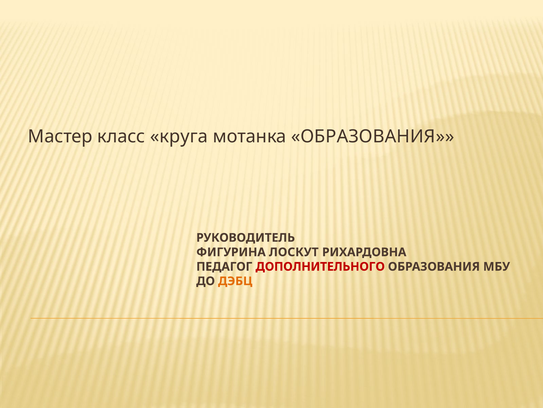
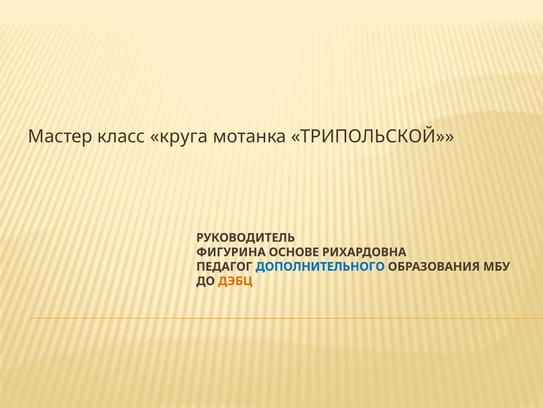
мотанка ОБРАЗОВАНИЯ: ОБРАЗОВАНИЯ -> ТРИПОЛЬСКОЙ (373, 136)
ЛОСКУТ: ЛОСКУТ -> ОСНОВЕ (294, 252)
ДОПОЛНИТЕЛЬНОГО colour: red -> blue (320, 266)
